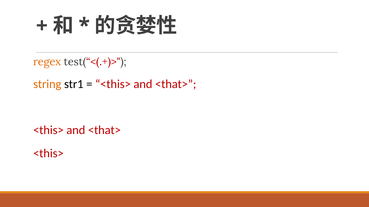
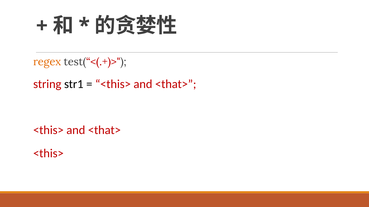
string colour: orange -> red (47, 84)
